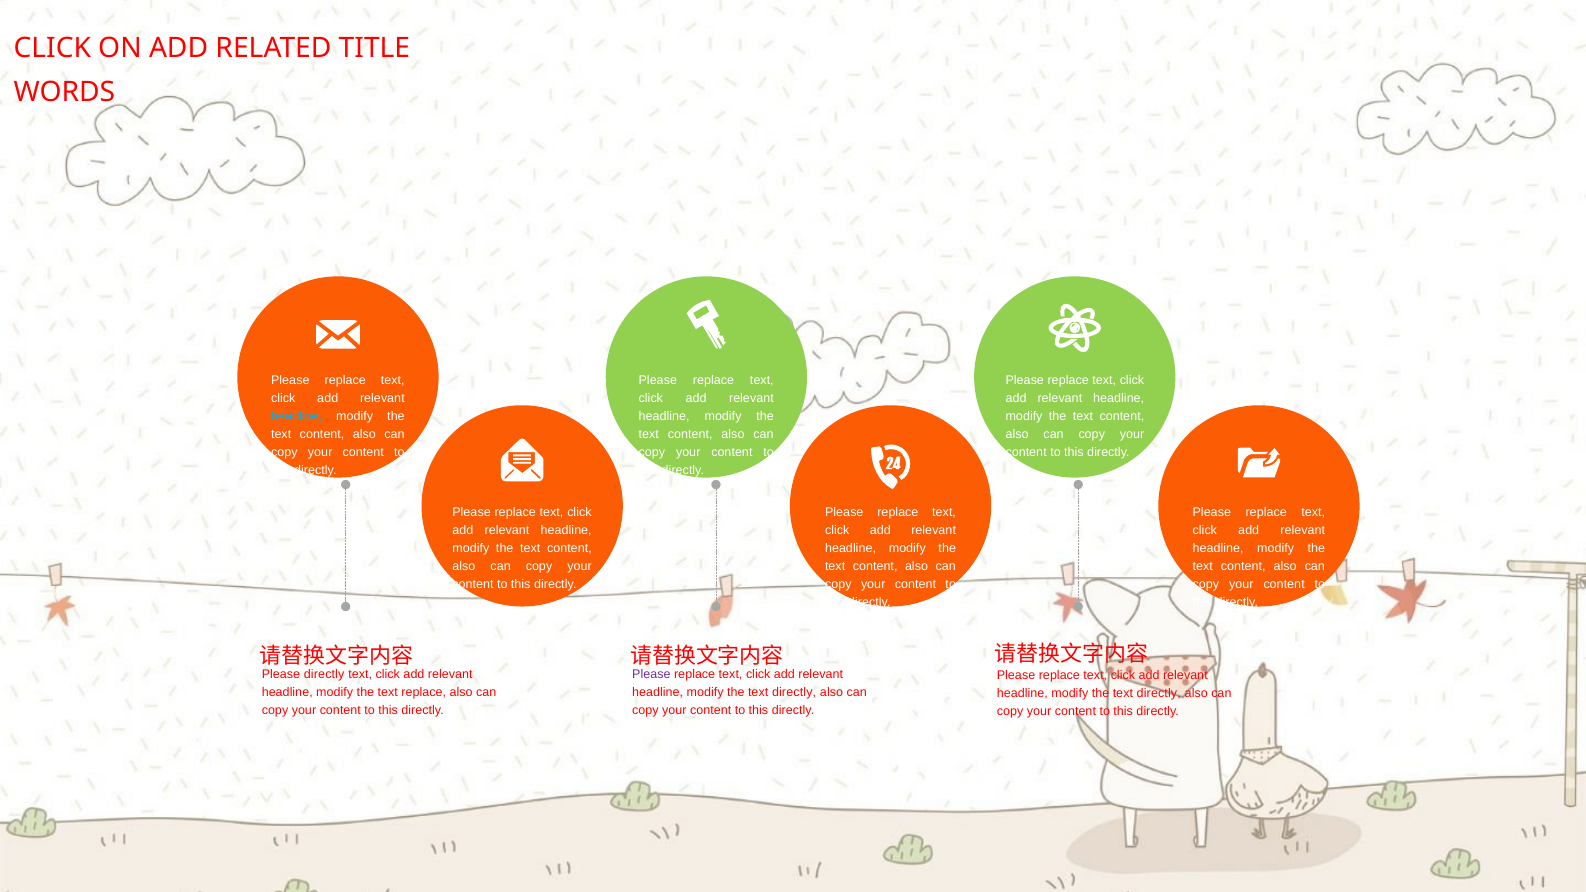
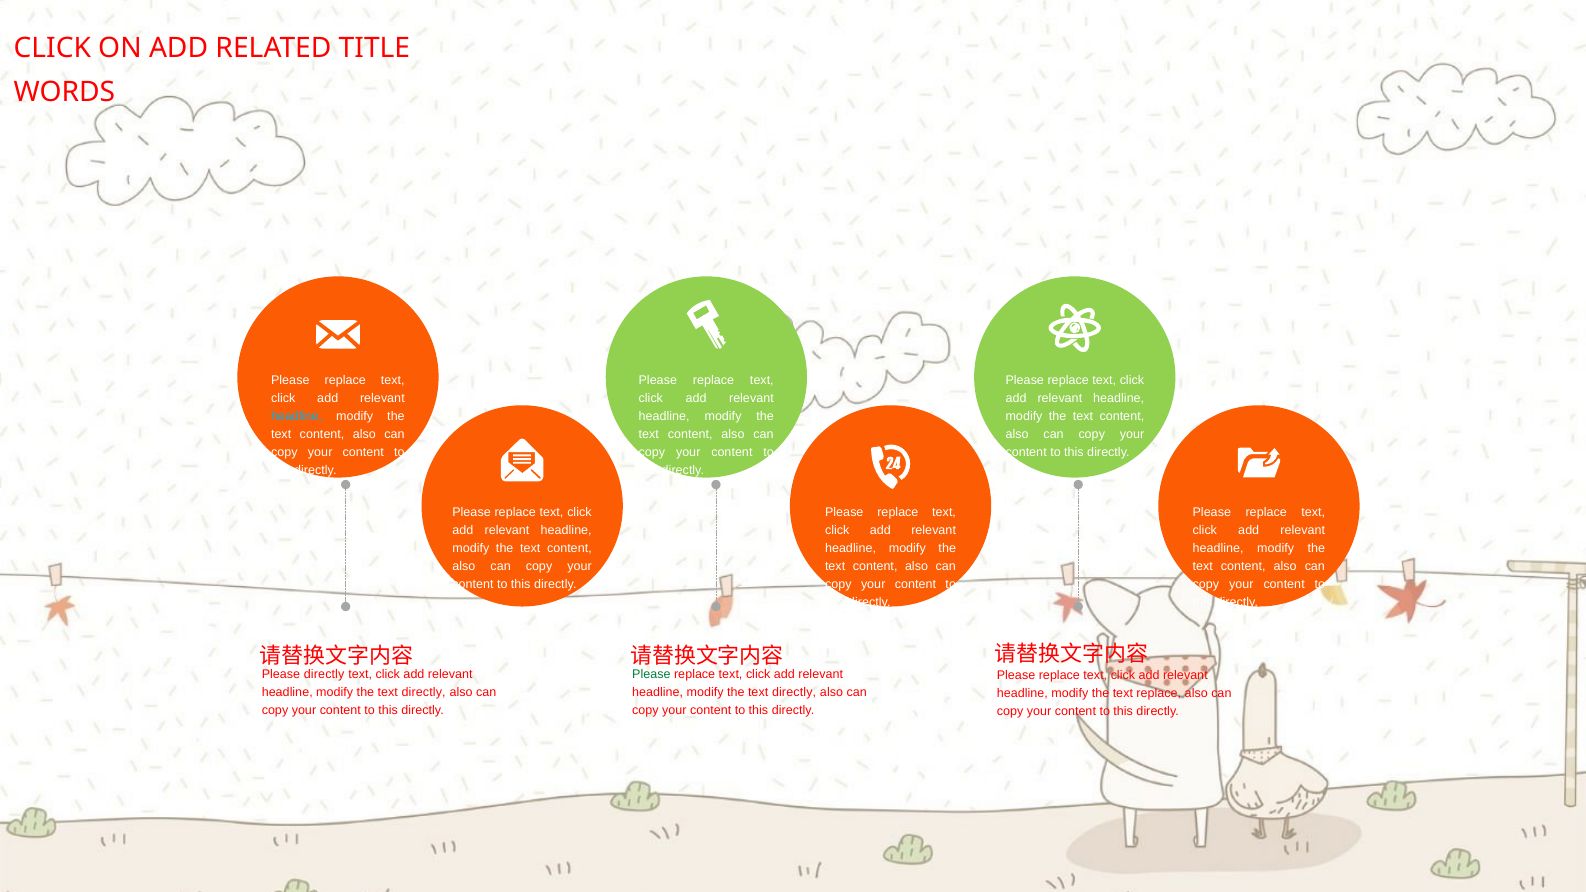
Please colour: purple -> green (651, 675)
replace: replace -> directly (424, 693)
directly: directly -> replace (1159, 693)
